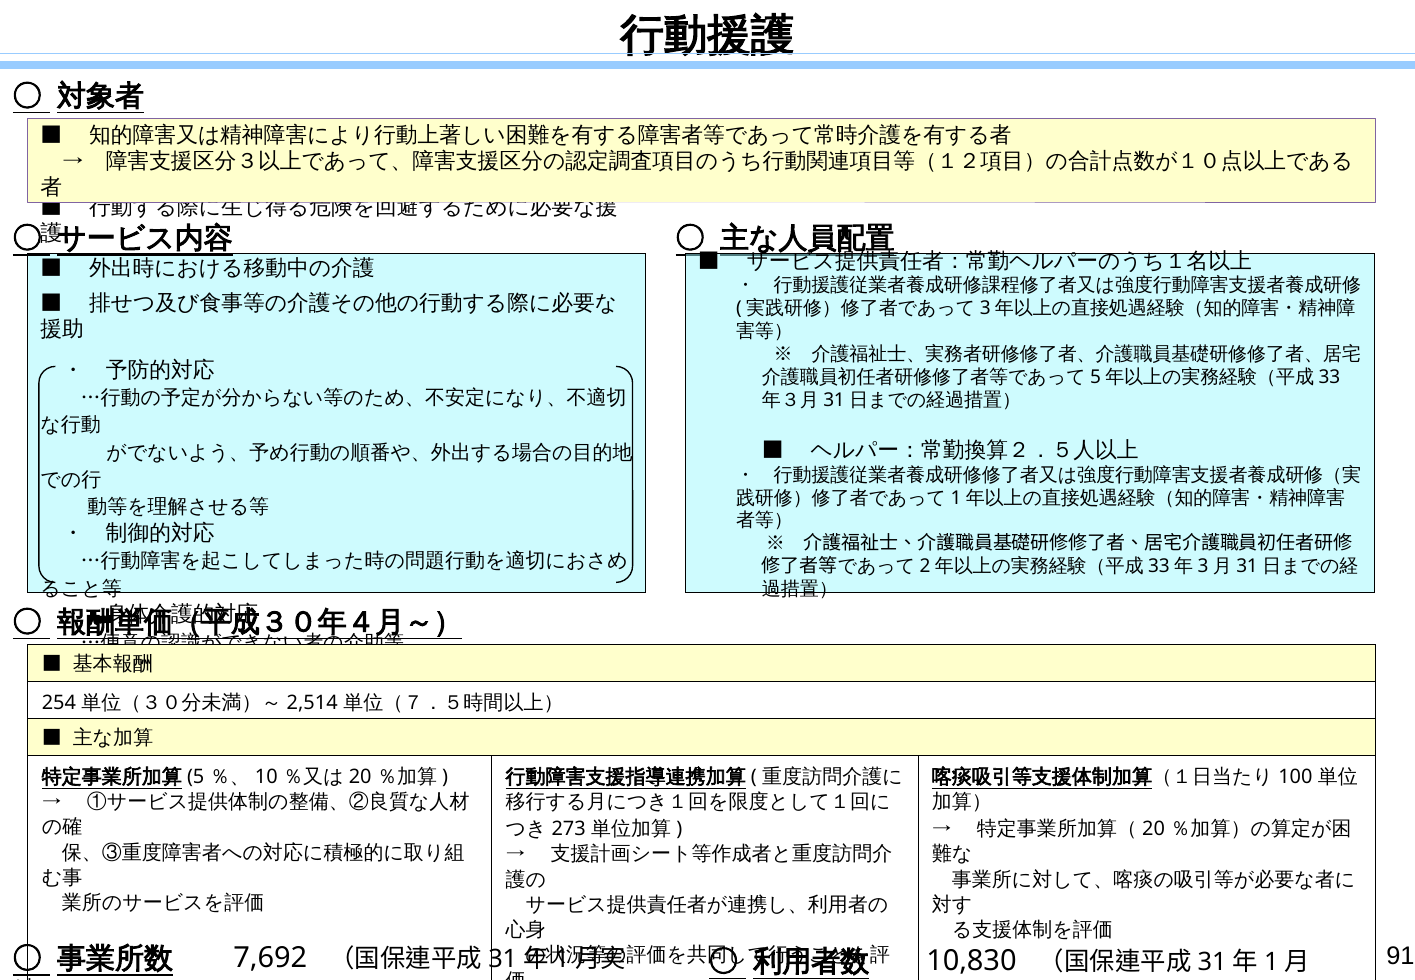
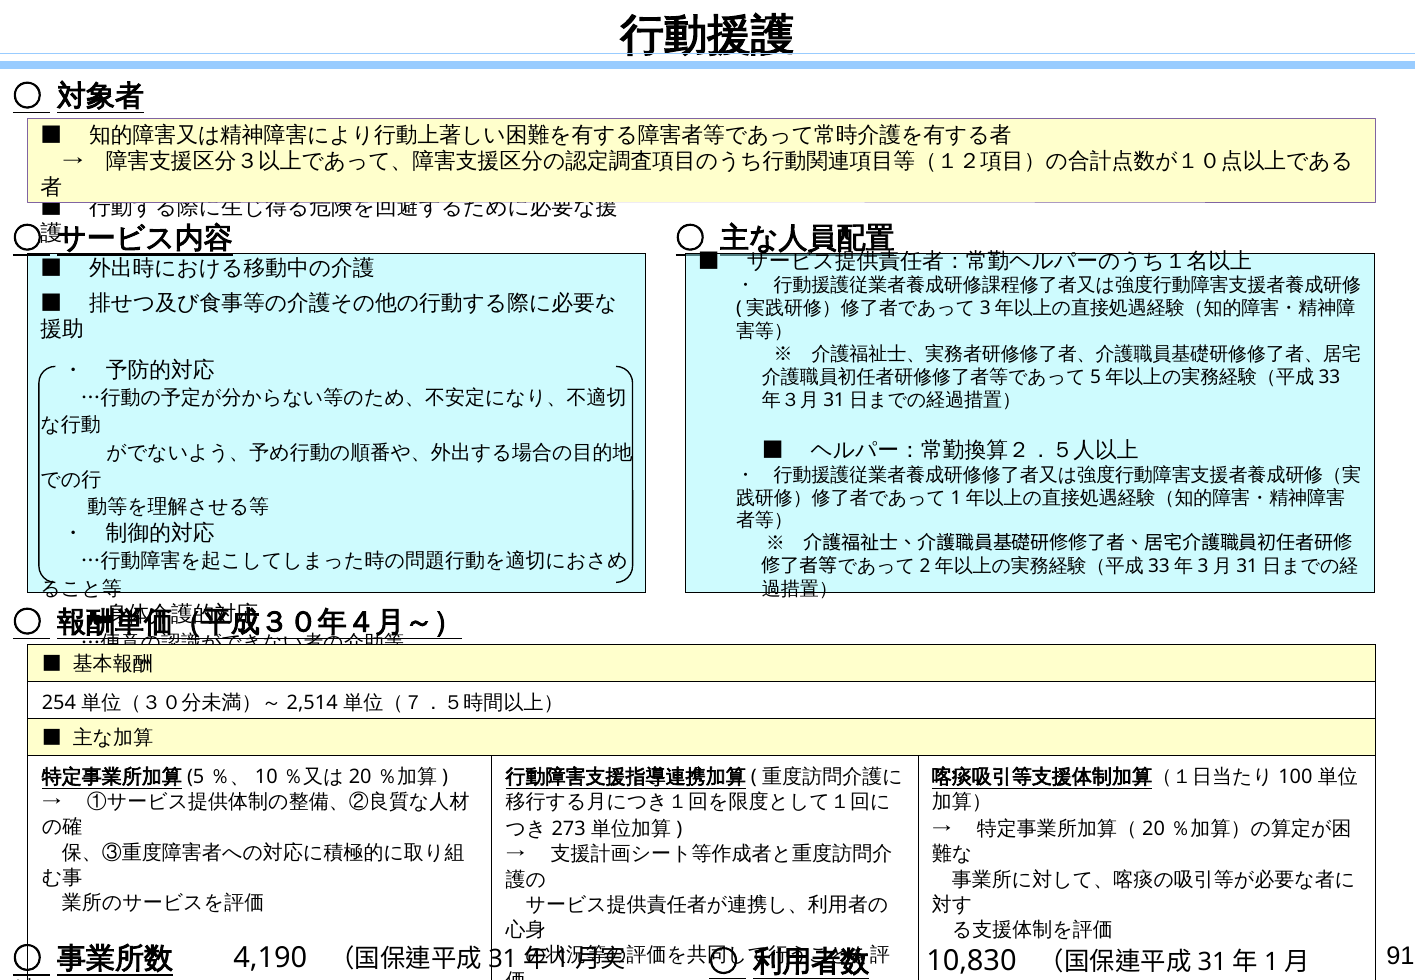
7,692: 7,692 -> 4,190 (270, 958)
